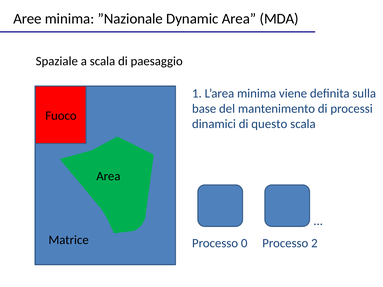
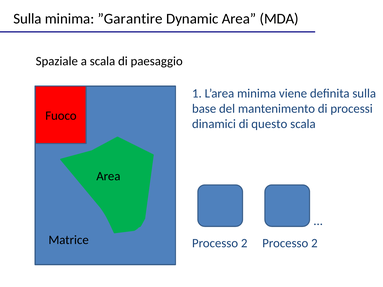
Aree: Aree -> Sulla (27, 19)
”Nazionale: ”Nazionale -> ”Garantire (130, 19)
0: 0 -> 2 (244, 243)
